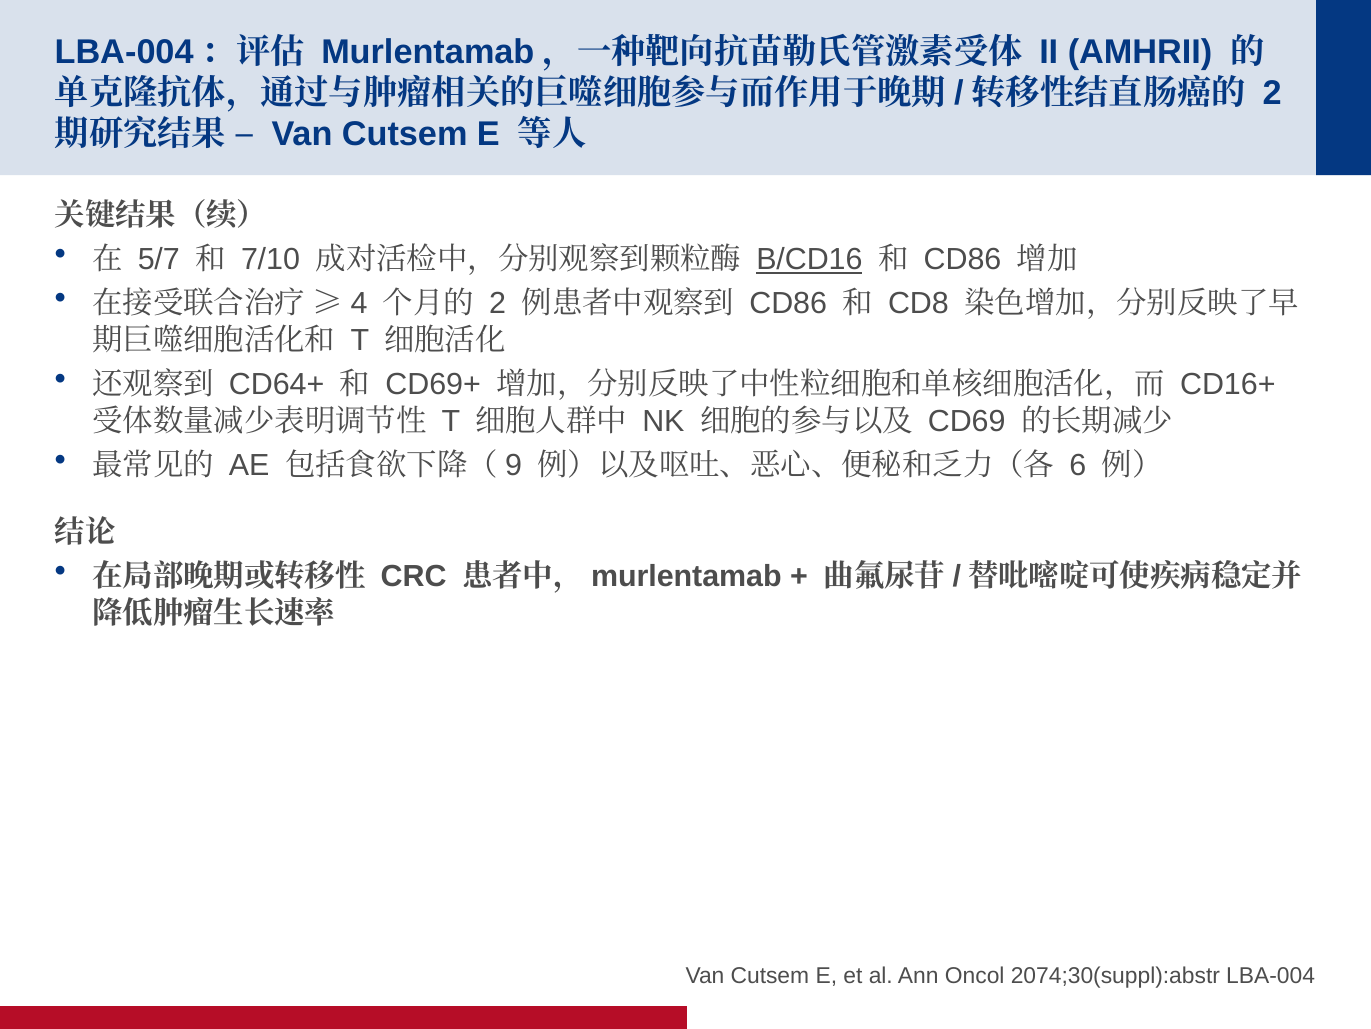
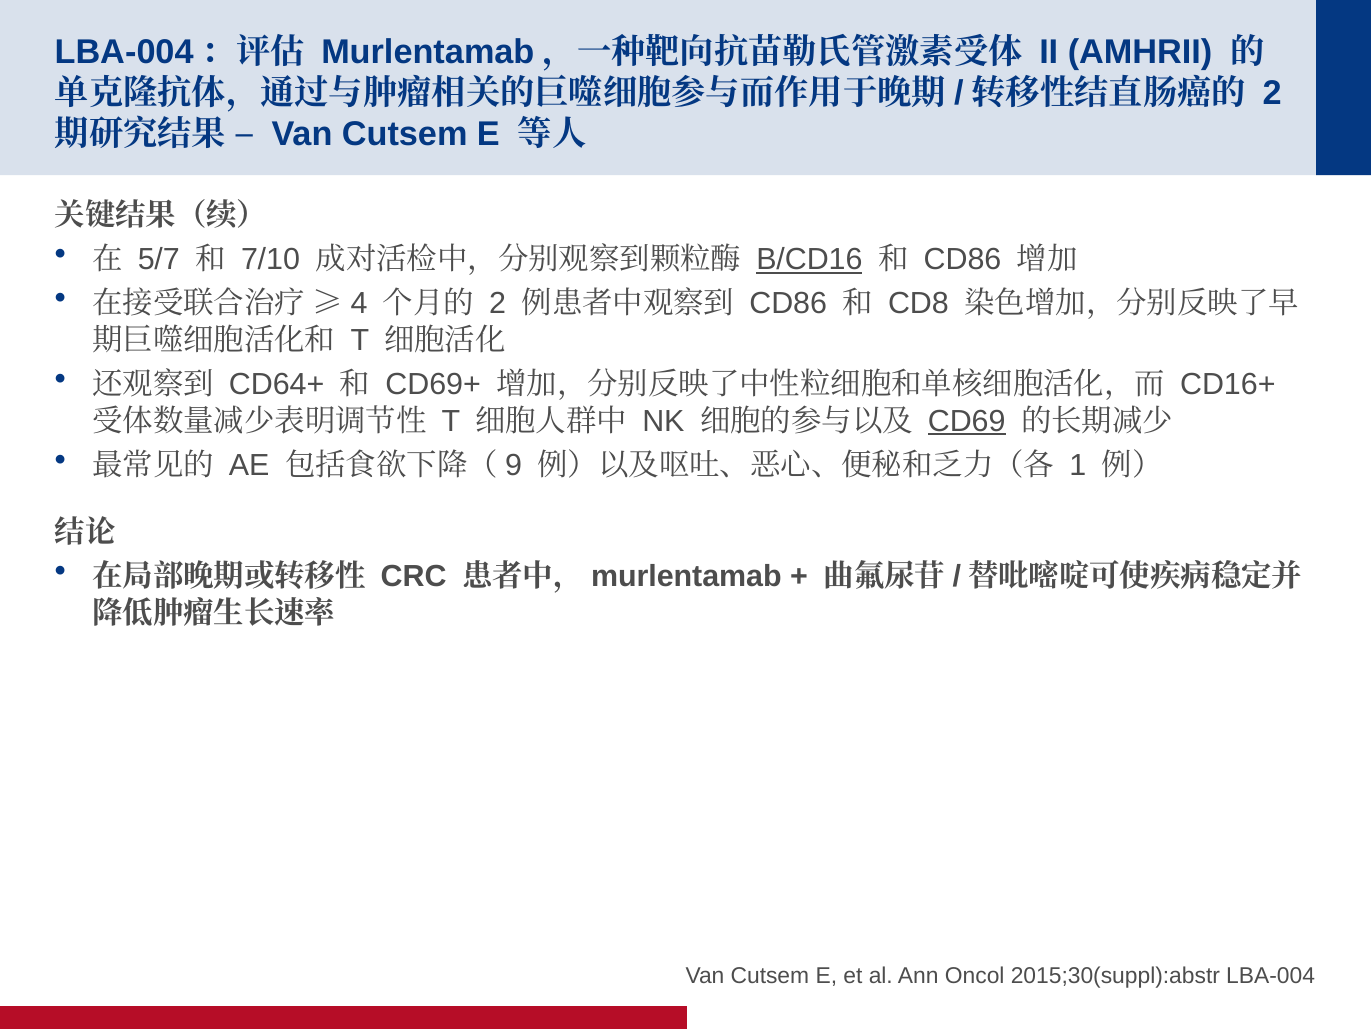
CD69 underline: none -> present (967, 421)
6: 6 -> 1 (1078, 465)
2074;30(suppl):abstr: 2074;30(suppl):abstr -> 2015;30(suppl):abstr (1115, 975)
